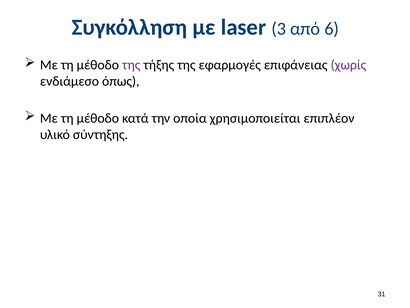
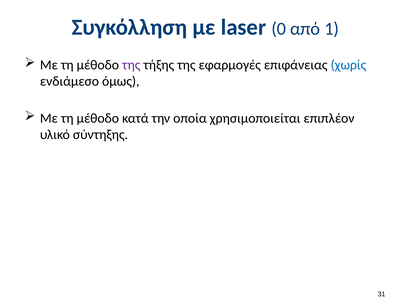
3: 3 -> 0 (279, 29)
6: 6 -> 1 (332, 29)
χωρίς colour: purple -> blue (348, 65)
όπως: όπως -> όμως (121, 81)
